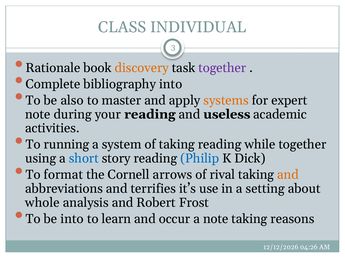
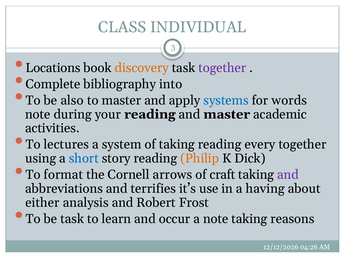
Rationale: Rationale -> Locations (53, 68)
systems colour: orange -> blue (226, 101)
expert: expert -> words (289, 101)
and useless: useless -> master (227, 115)
running: running -> lectures (66, 145)
while: while -> every (260, 145)
Philip colour: blue -> orange (200, 159)
rival: rival -> craft (222, 175)
and colour: orange -> purple (288, 175)
setting: setting -> having (265, 189)
whole: whole -> either (42, 203)
be into: into -> task (72, 220)
